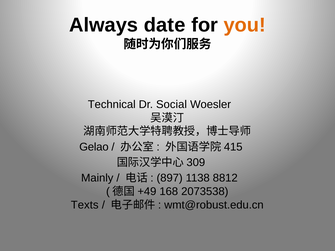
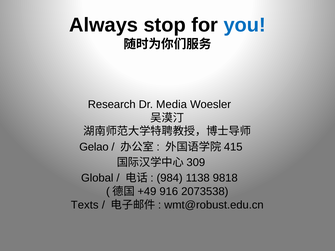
date: date -> stop (165, 25)
you colour: orange -> blue (245, 25)
Technical: Technical -> Research (112, 105)
Social: Social -> Media (172, 105)
Mainly: Mainly -> Global (97, 178)
897: 897 -> 984 (170, 178)
8812: 8812 -> 9818 (225, 178)
168: 168 -> 916 (169, 192)
